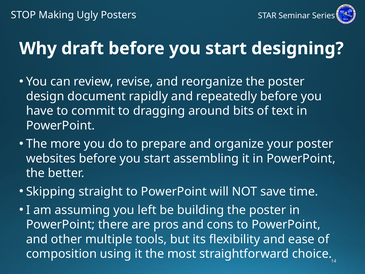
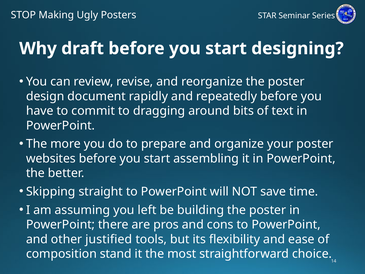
multiple: multiple -> justified (109, 239)
using: using -> stand (116, 254)
